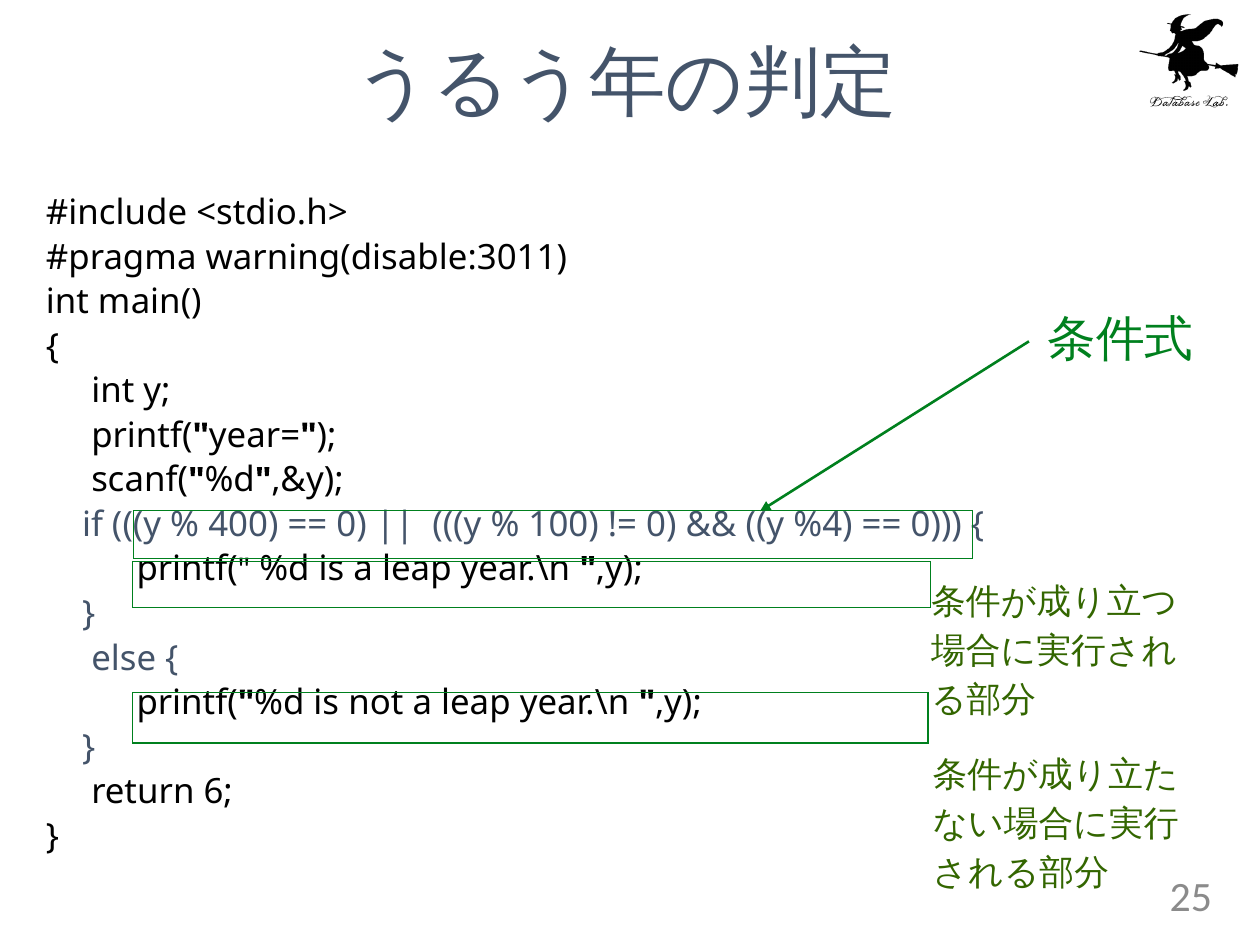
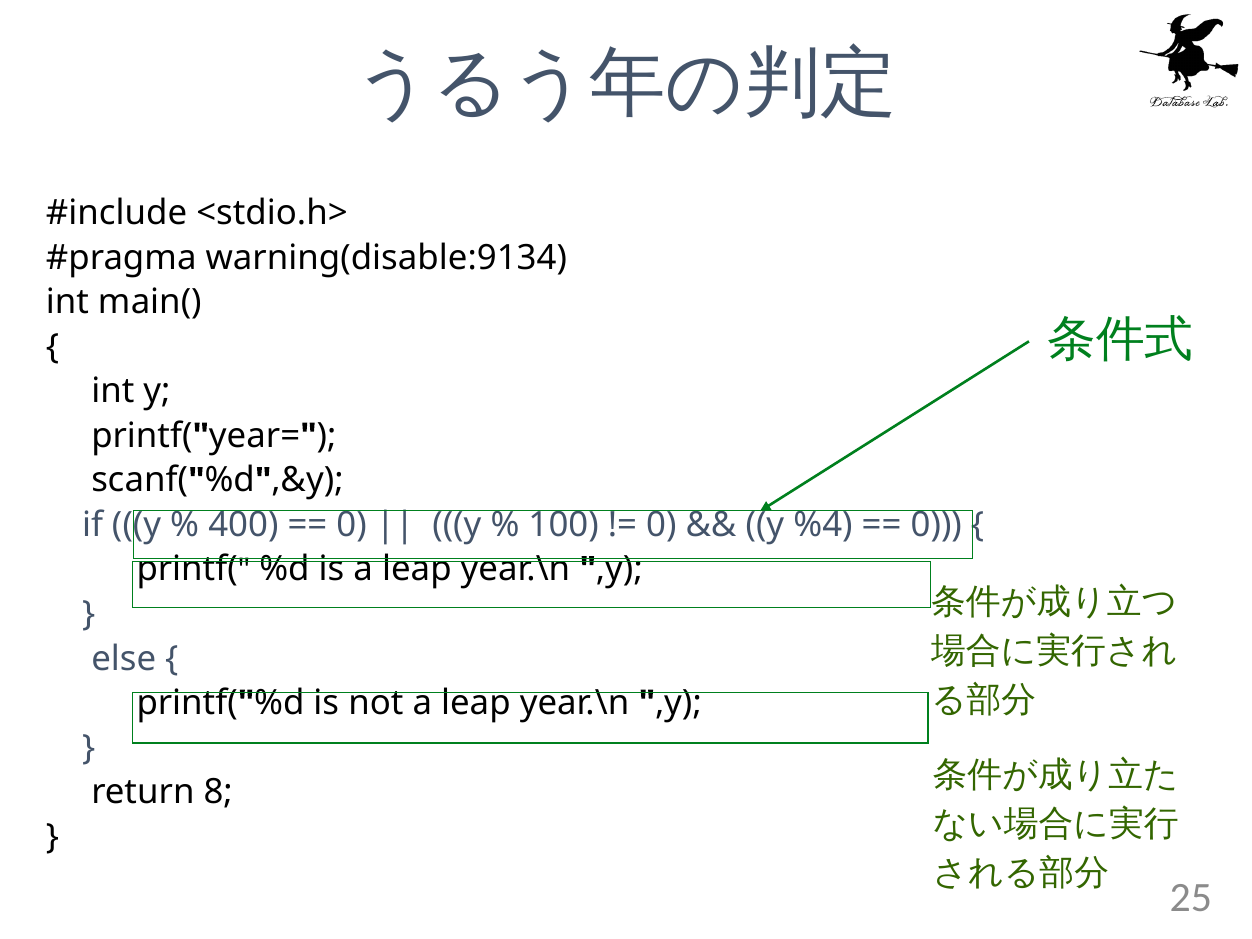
warning(disable:3011: warning(disable:3011 -> warning(disable:9134 (386, 258)
6: 6 -> 8 (218, 792)
